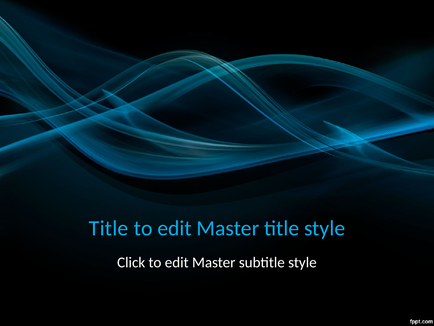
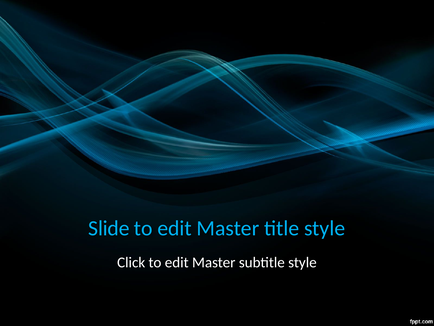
Title: Title -> Slide (109, 228)
